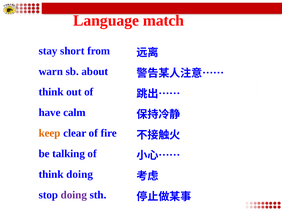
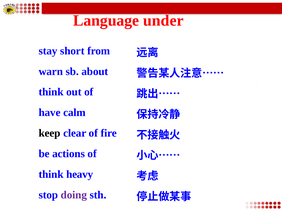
match: match -> under (163, 21)
keep colour: orange -> black (50, 133)
talking: talking -> actions (69, 154)
think doing: doing -> heavy (80, 175)
